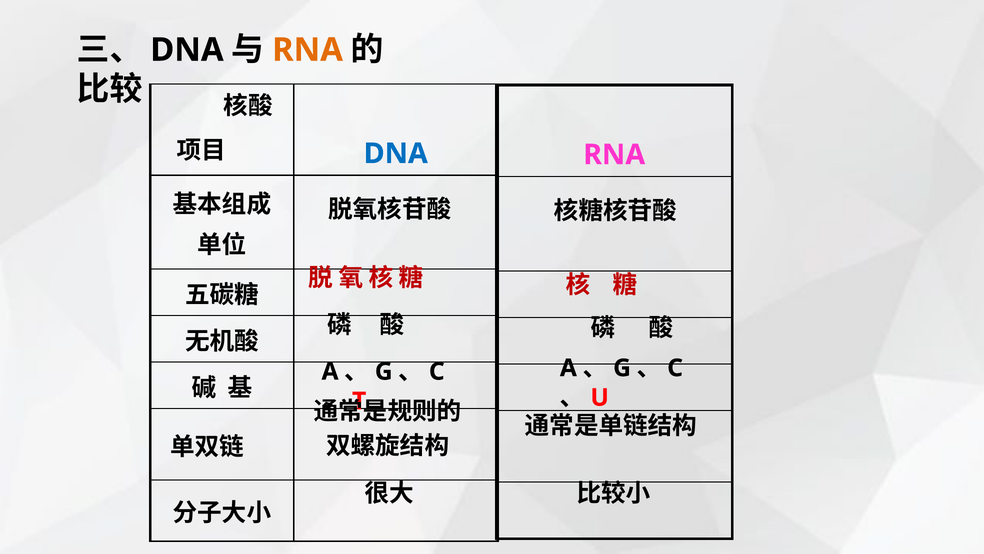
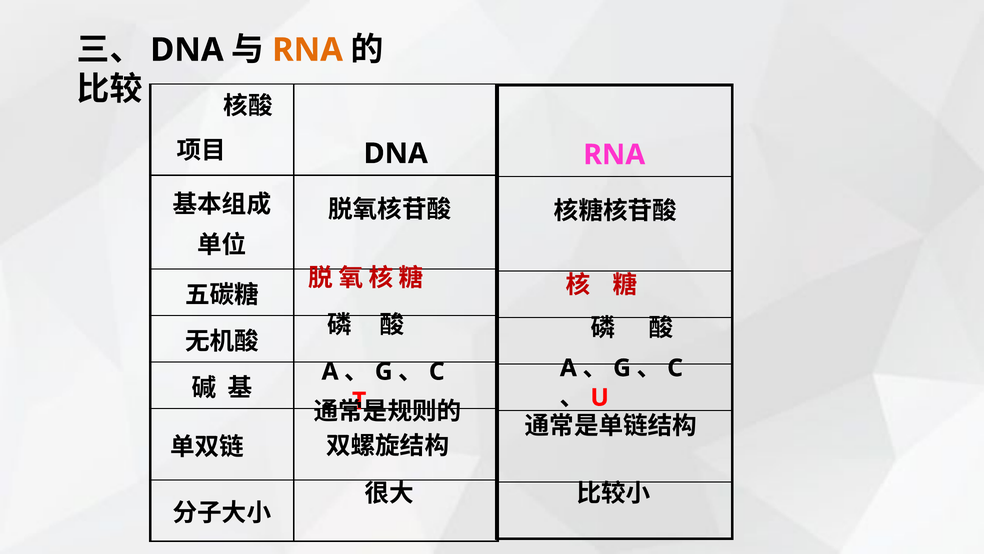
DNA colour: blue -> black (396, 153)
